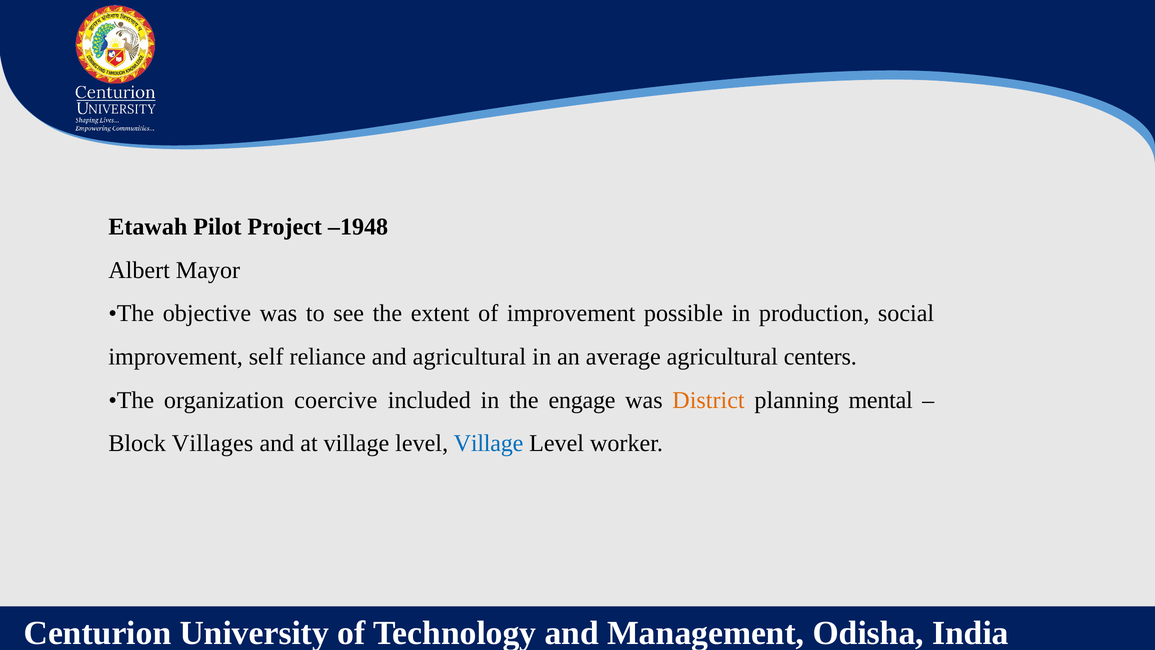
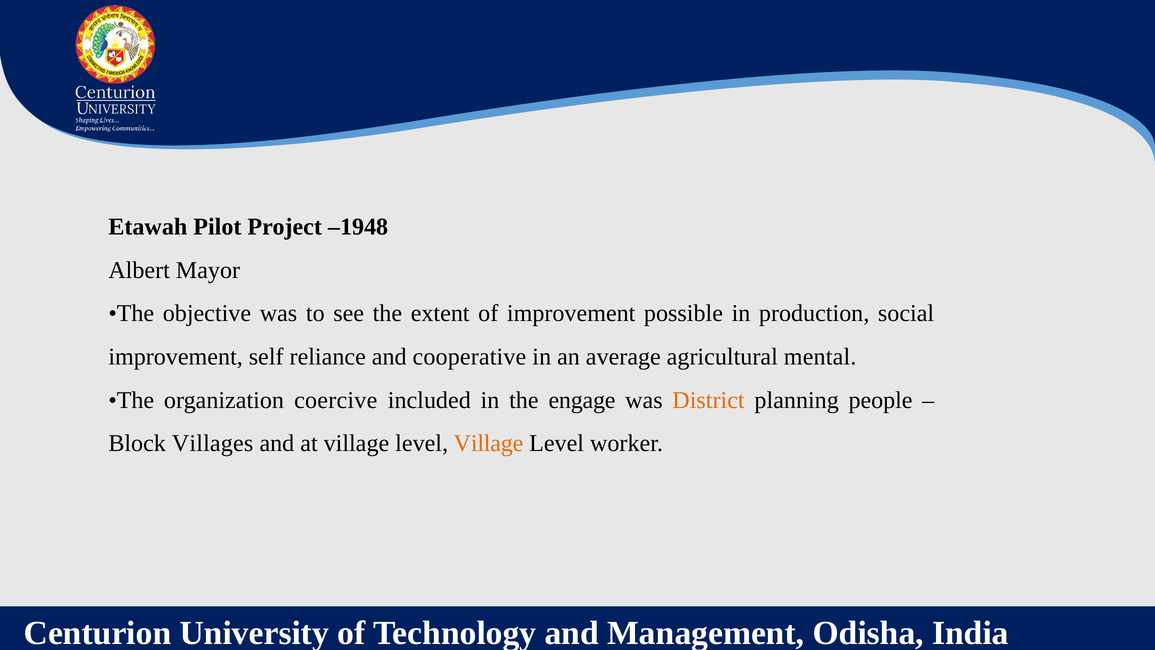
and agricultural: agricultural -> cooperative (469, 357)
centers: centers -> mental (820, 357)
mental: mental -> people (881, 400)
Village colour: blue -> orange (489, 443)
